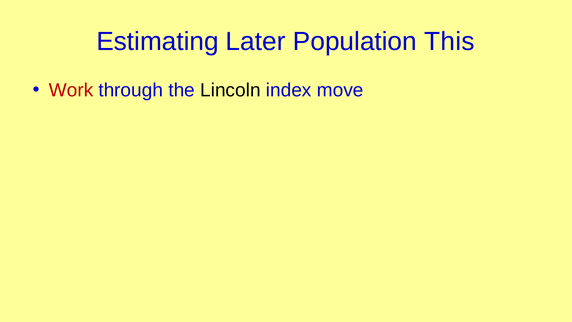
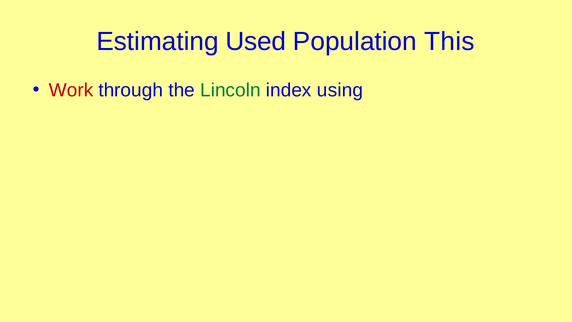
Later: Later -> Used (256, 42)
Lincoln colour: black -> green (230, 90)
move: move -> using (340, 90)
